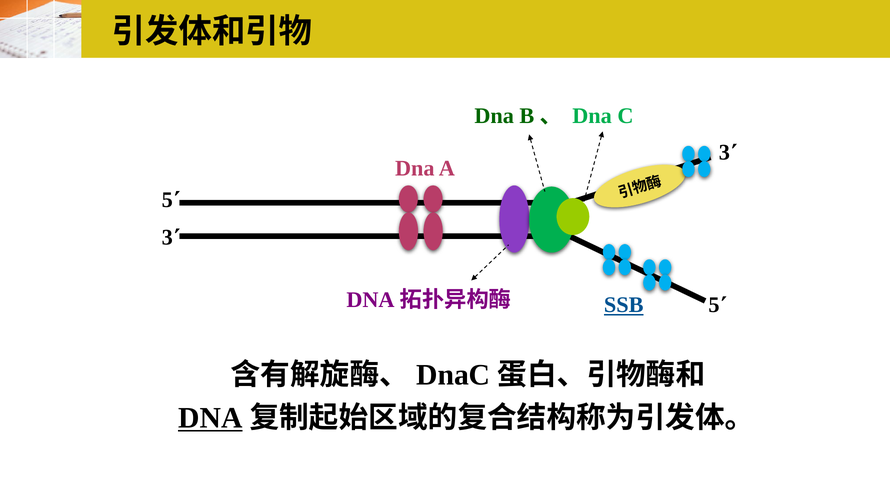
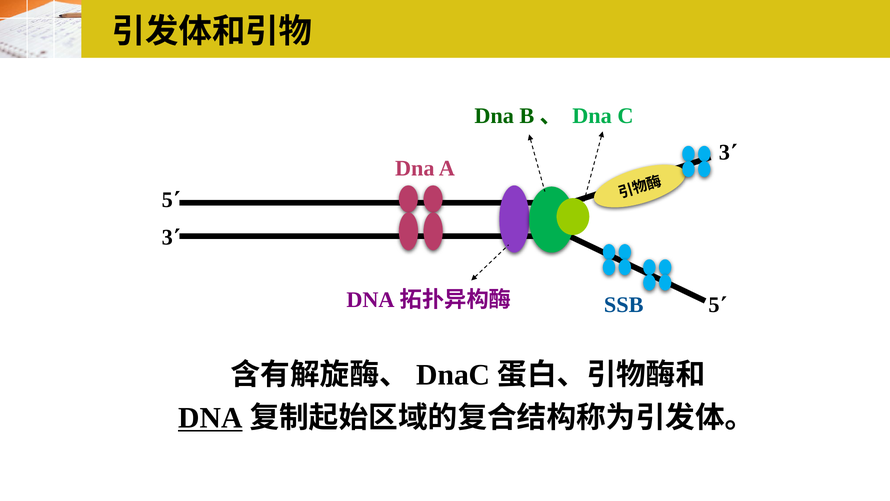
SSB underline: present -> none (624, 305)
